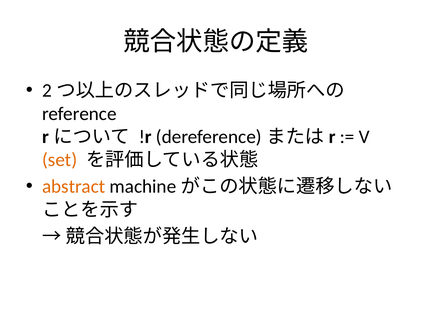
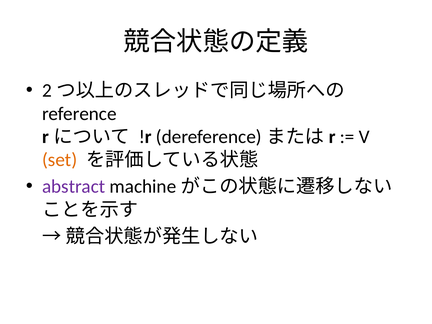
abstract colour: orange -> purple (74, 187)
